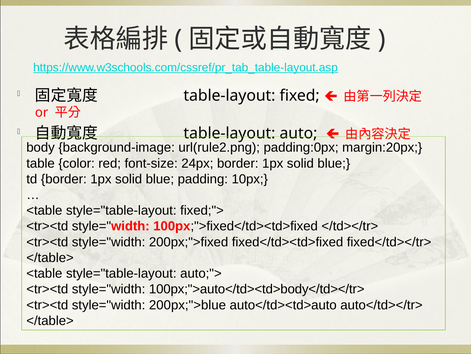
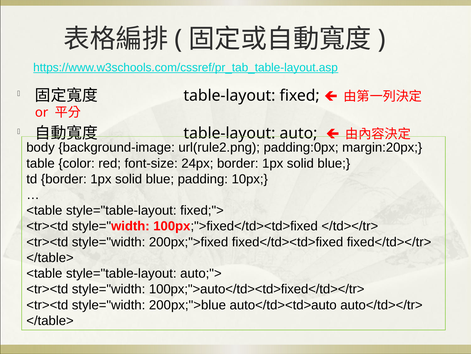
100px;">auto</td><td>body</td></tr>: 100px;">auto</td><td>body</td></tr> -> 100px;">auto</td><td>fixed</td></tr> (257, 289)
